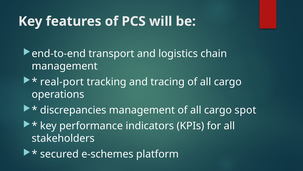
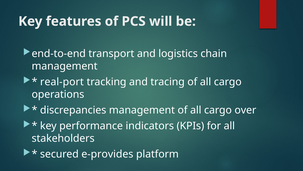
spot: spot -> over (245, 110)
e-schemes: e-schemes -> e-provides (107, 154)
